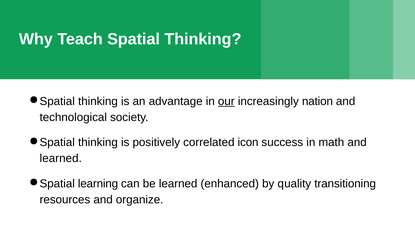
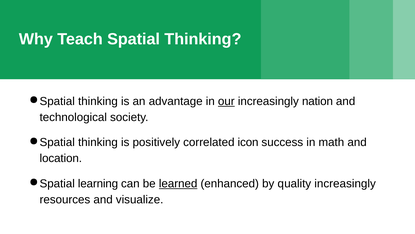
learned: learned -> location (61, 158)
learned underline: none -> present (178, 183)
quality transitioning: transitioning -> increasingly (345, 183)
organize: organize -> visualize (140, 199)
